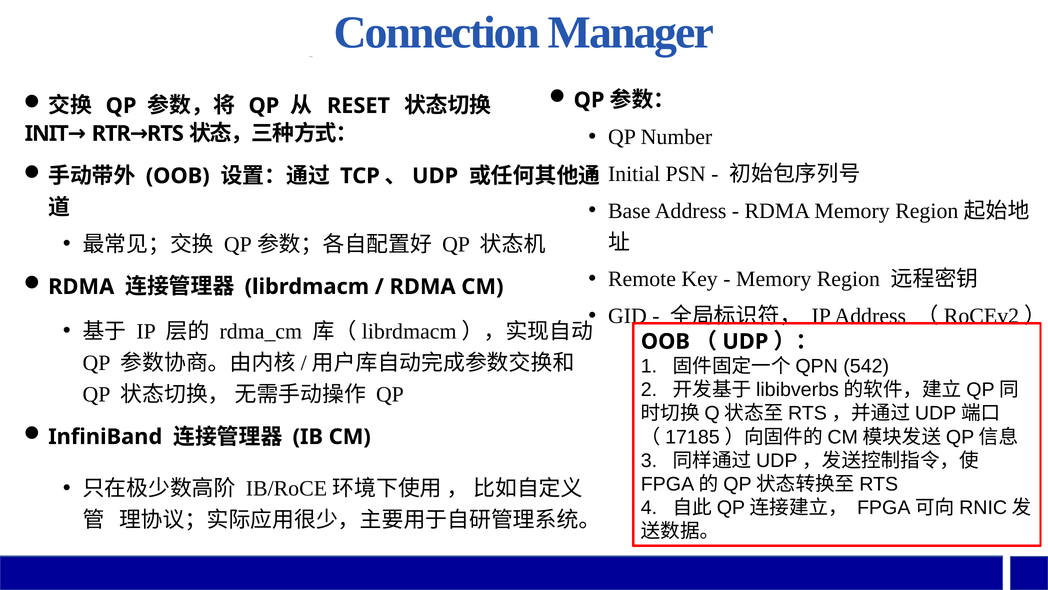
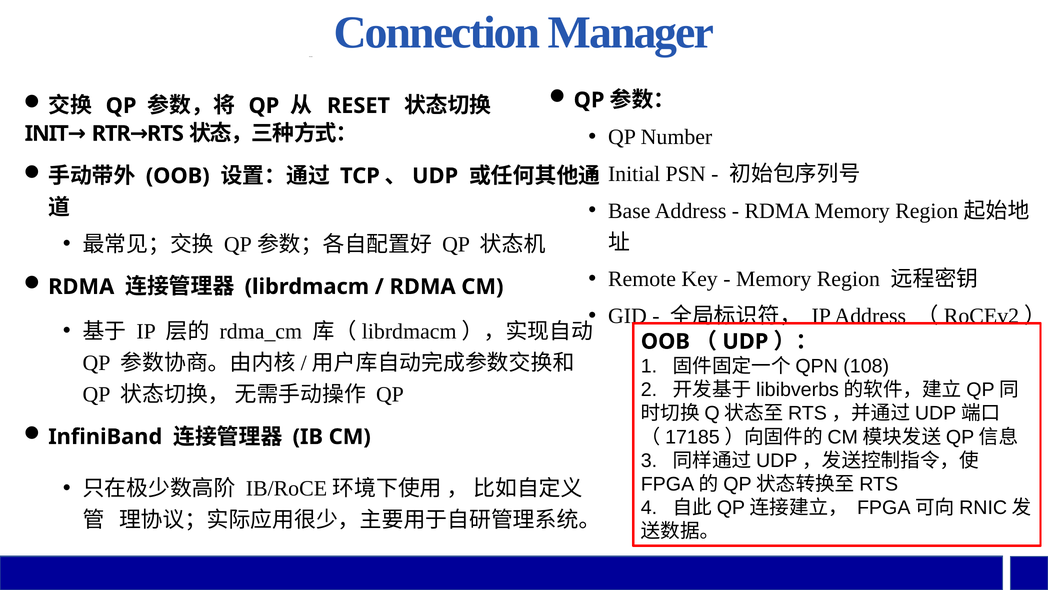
542: 542 -> 108 (866, 366)
